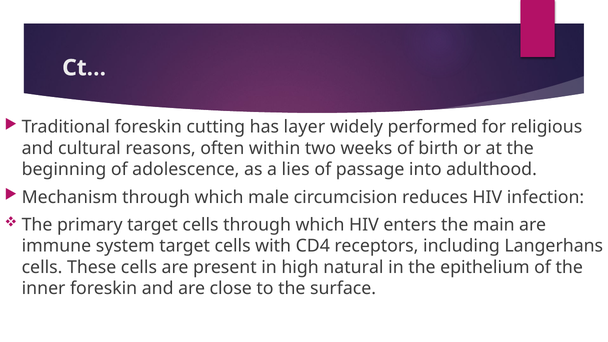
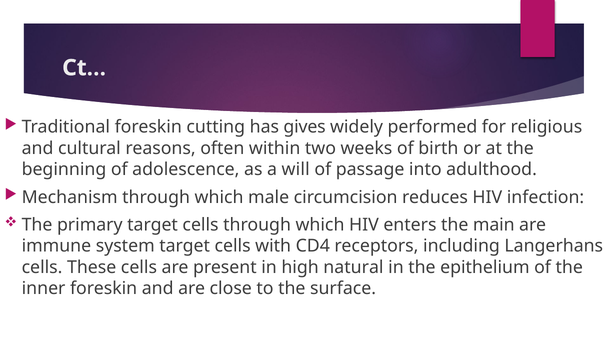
layer: layer -> gives (305, 127)
lies: lies -> will (296, 170)
